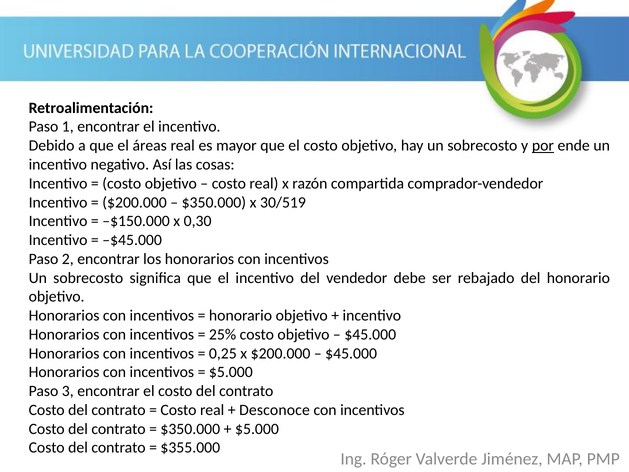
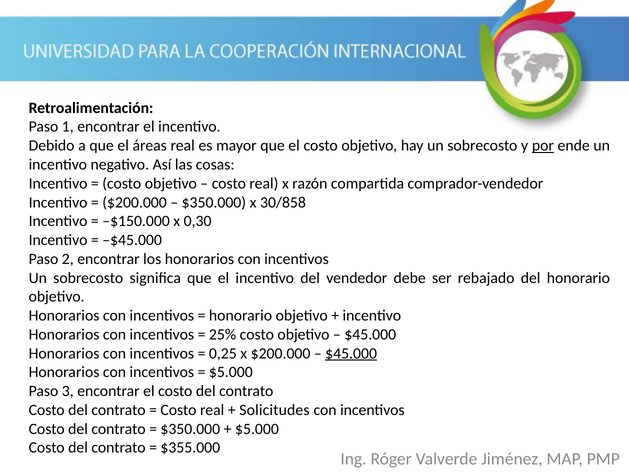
30/519: 30/519 -> 30/858 (283, 202)
$45.000 underline: none -> present (351, 353)
Desconoce: Desconoce -> Solicitudes (274, 410)
